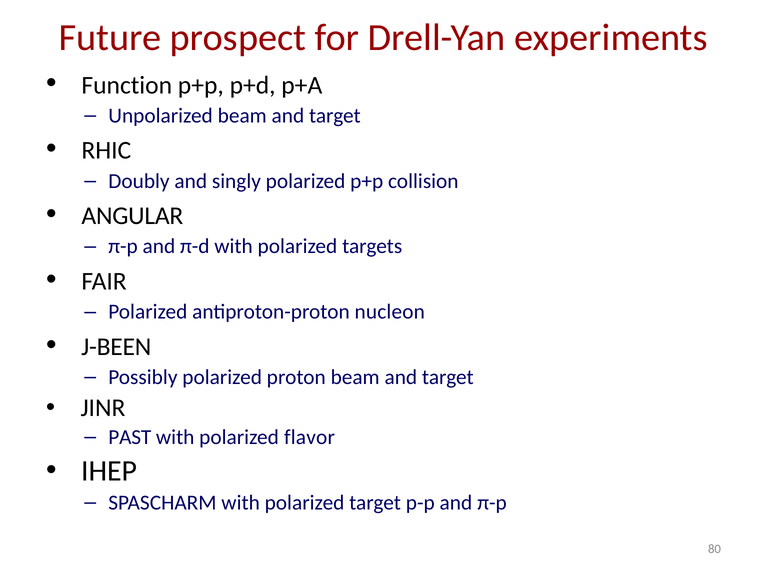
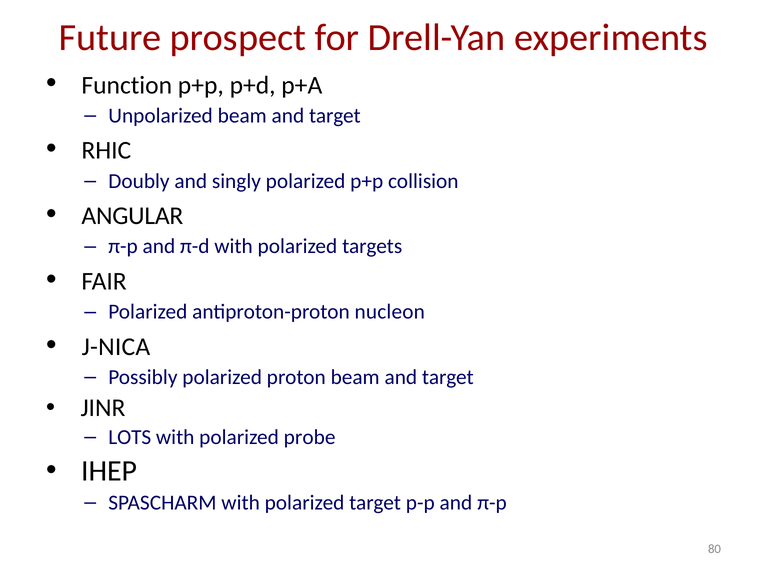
J-BEEN: J-BEEN -> J-NICA (116, 347)
PAST: PAST -> LOTS (130, 437)
flavor: flavor -> probe (310, 437)
